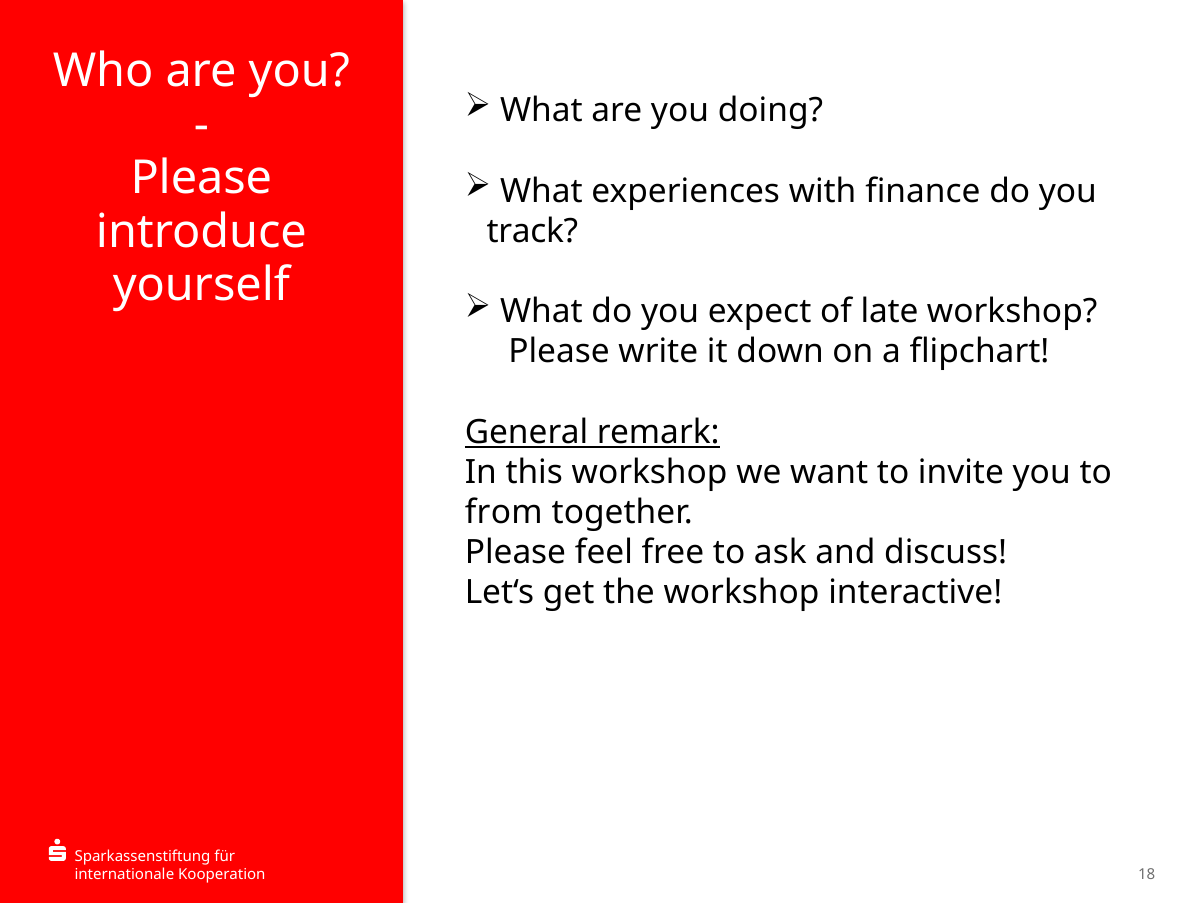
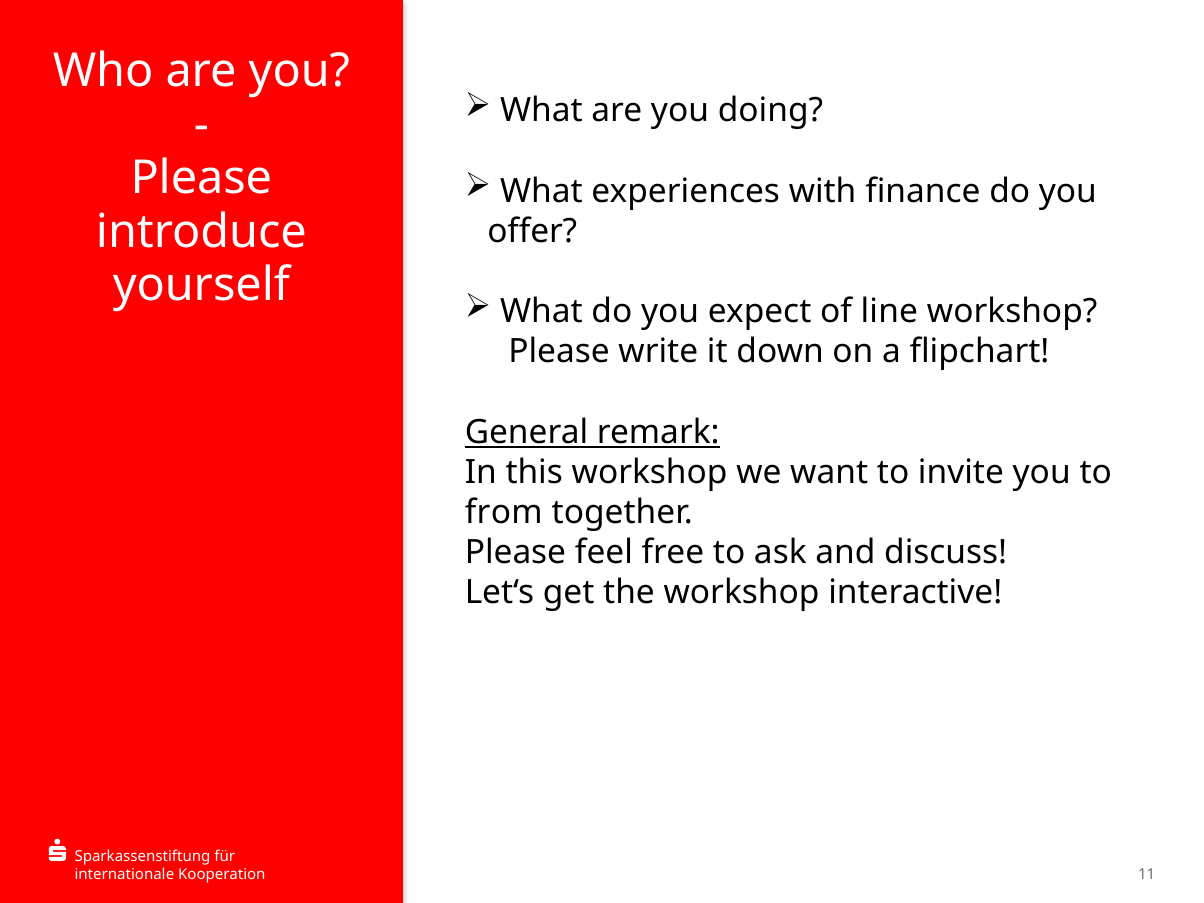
track: track -> offer (532, 231)
late: late -> line (889, 312)
18: 18 -> 11 (1147, 874)
